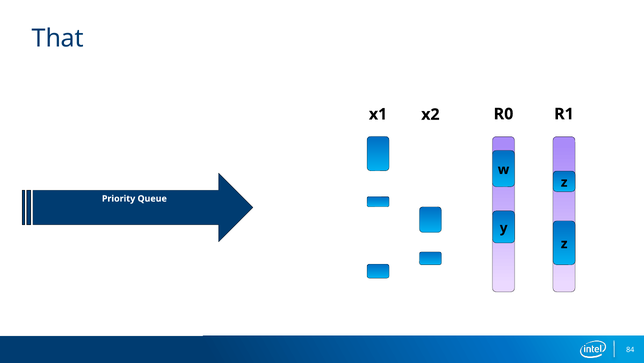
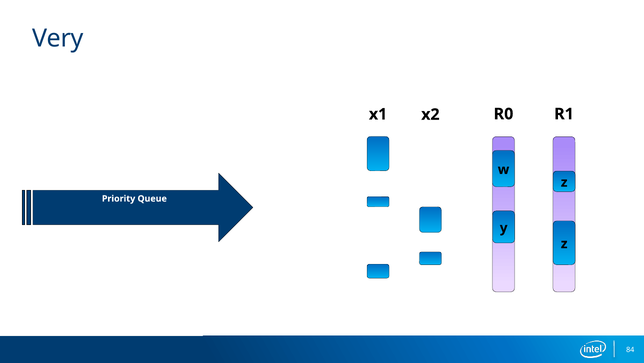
That: That -> Very (58, 38)
